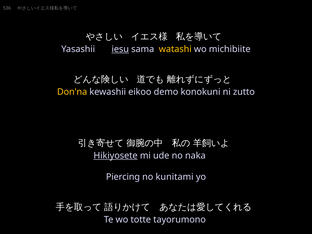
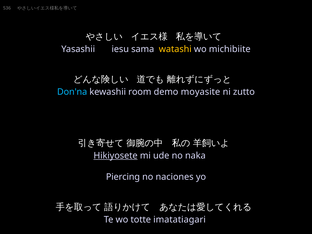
iesu underline: present -> none (120, 49)
Don'na colour: yellow -> light blue (72, 92)
eikoo: eikoo -> room (140, 92)
konokuni: konokuni -> moyasite (200, 92)
kunitami: kunitami -> naciones (175, 177)
tayorumono: tayorumono -> imatatiagari (180, 220)
